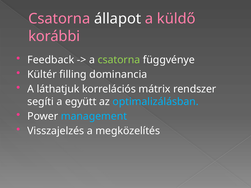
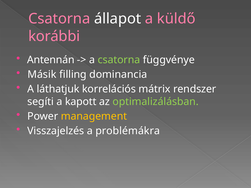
Feedback: Feedback -> Antennán (51, 60)
Kültér: Kültér -> Másik (42, 75)
együtt: együtt -> kapott (81, 102)
optimalizálásban colour: light blue -> light green (156, 102)
management colour: light blue -> yellow (94, 116)
megközelítés: megközelítés -> problémákra (128, 131)
